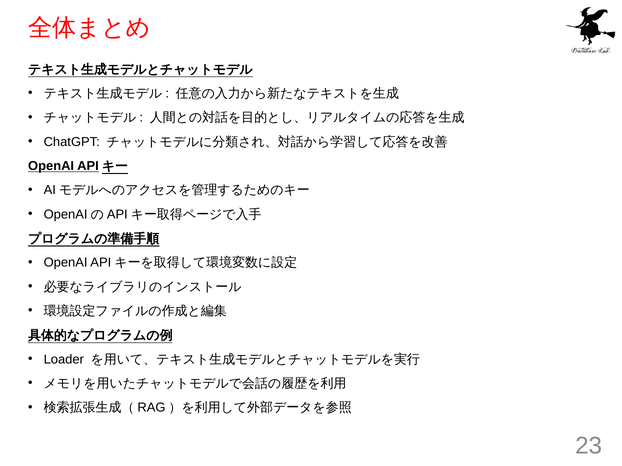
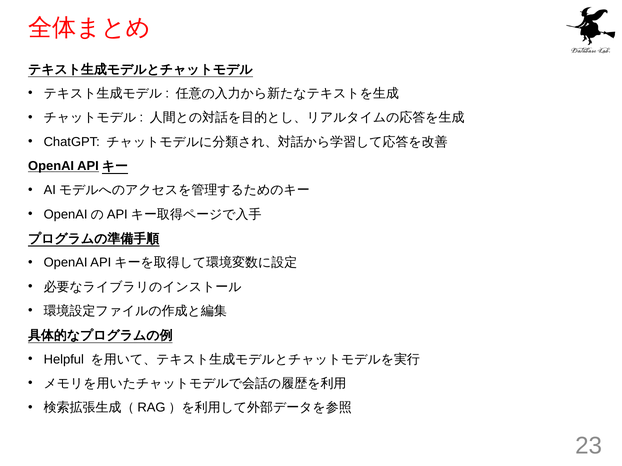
Loader: Loader -> Helpful (64, 360)
